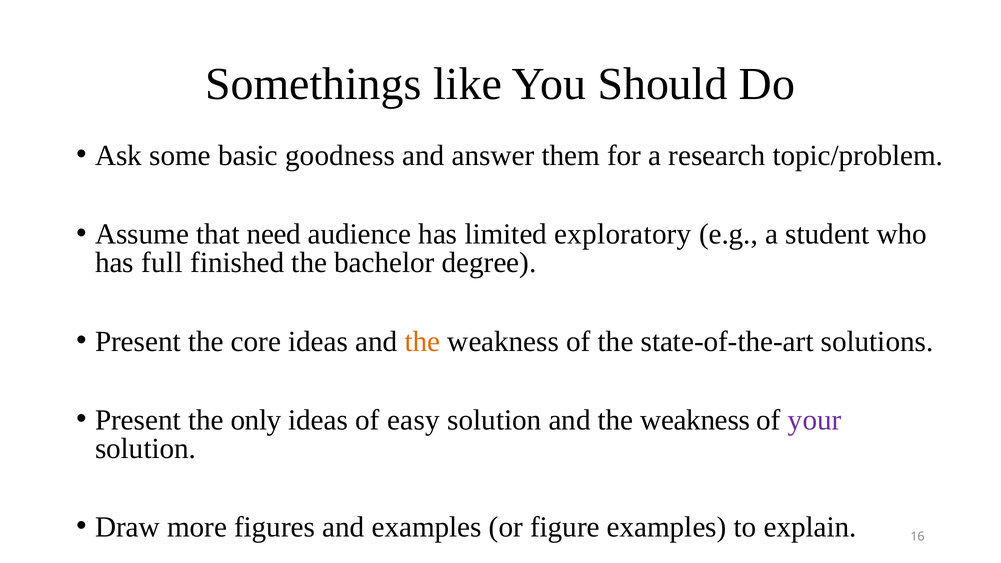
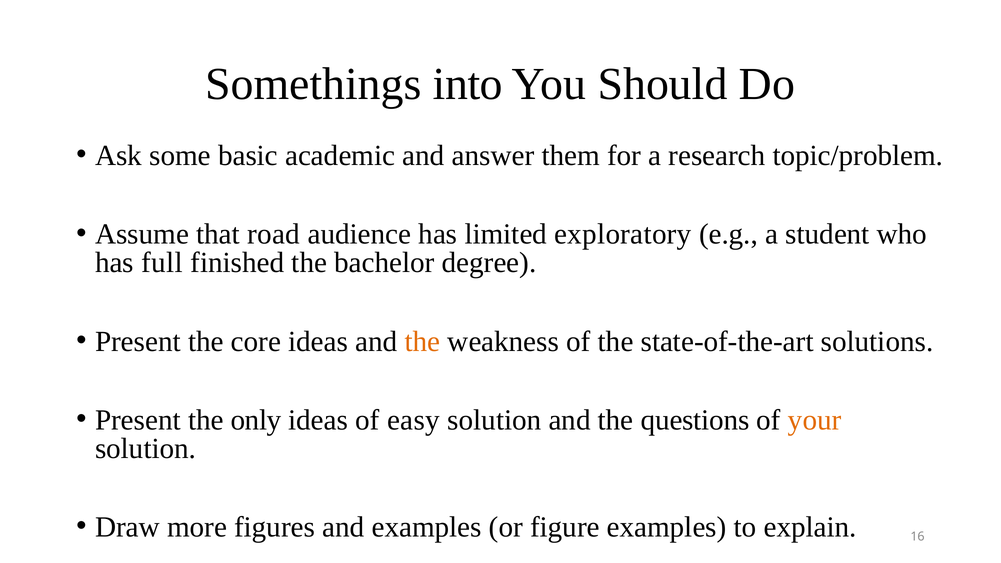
like: like -> into (468, 84)
goodness: goodness -> academic (340, 156)
need: need -> road (274, 234)
solution and the weakness: weakness -> questions (695, 420)
your colour: purple -> orange (815, 420)
